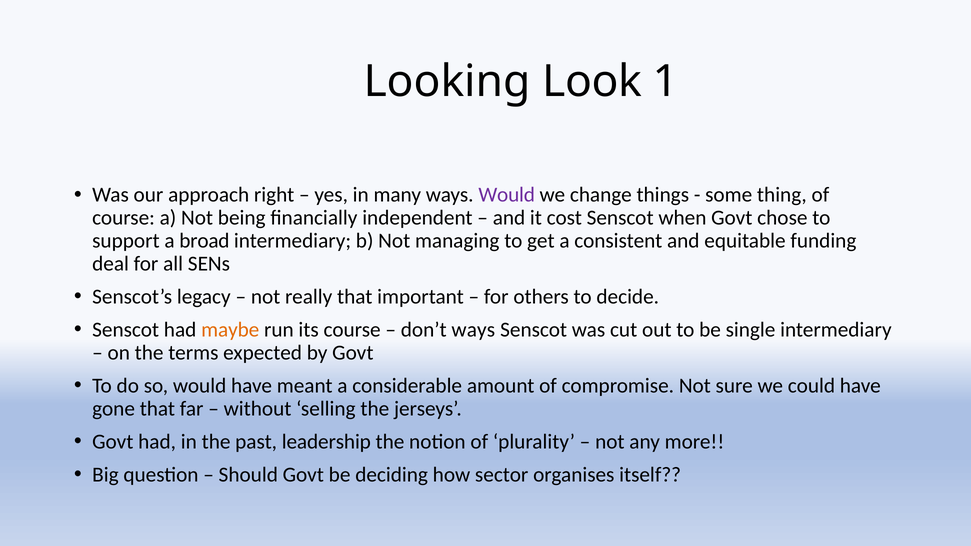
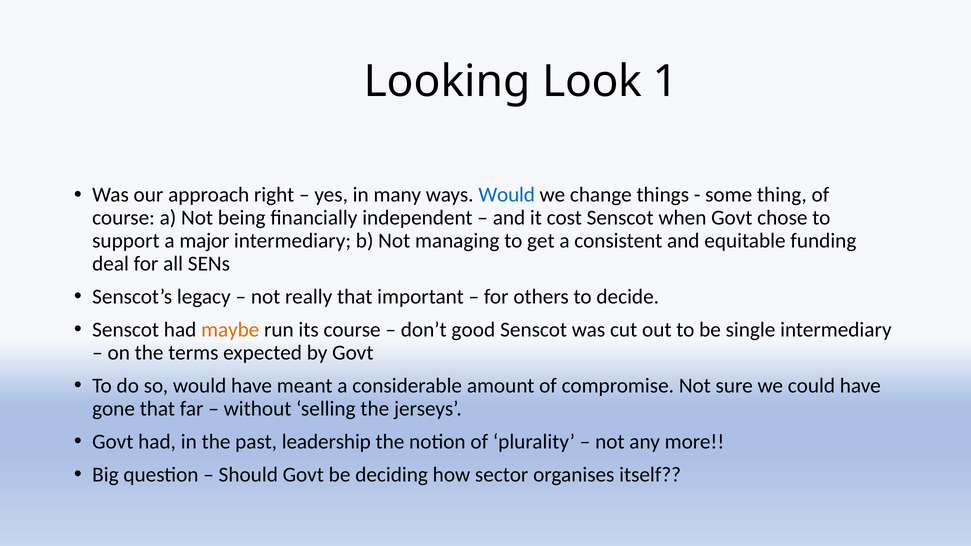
Would colour: purple -> blue (507, 195)
broad: broad -> major (204, 241)
don’t ways: ways -> good (473, 330)
